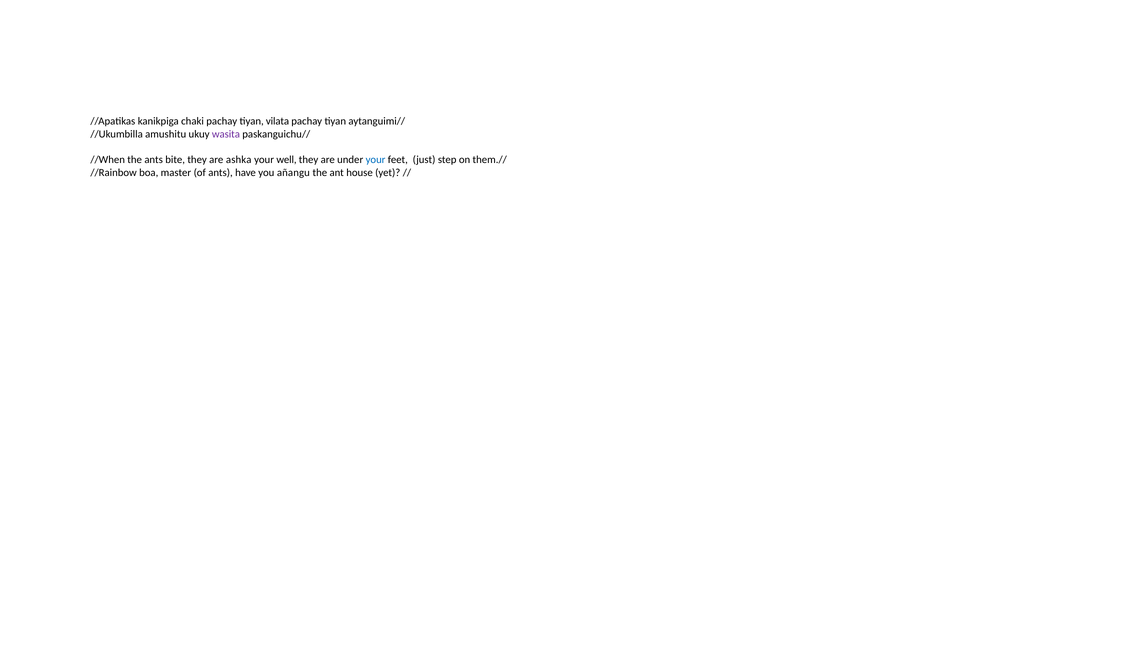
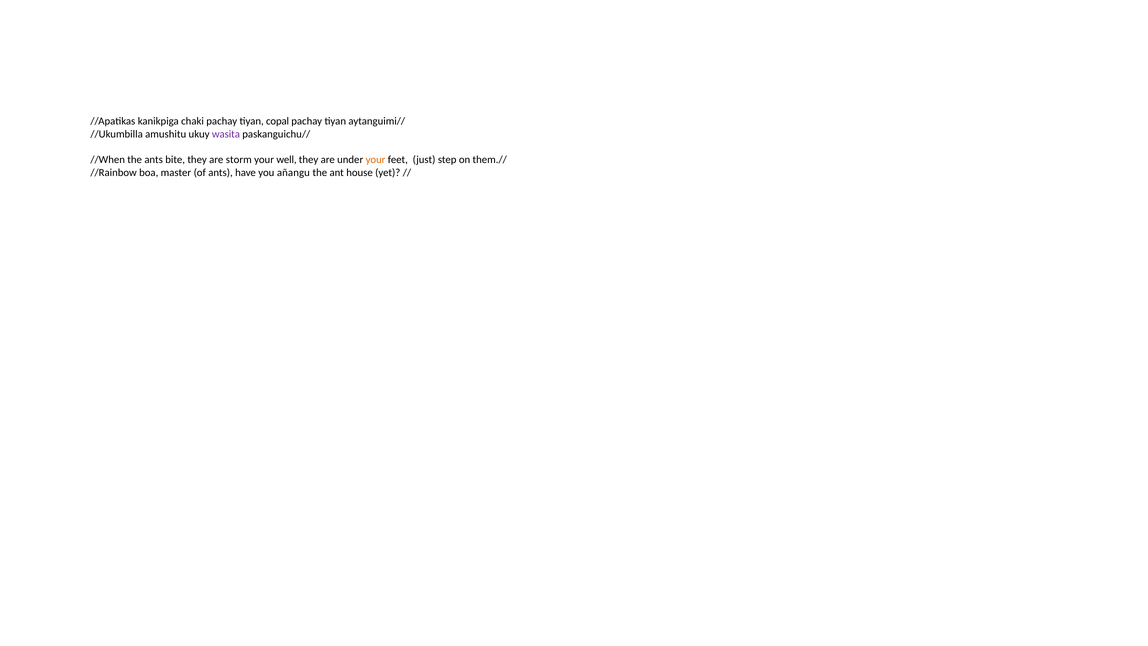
vilata: vilata -> copal (278, 121)
ashka: ashka -> storm (239, 160)
your colour: blue -> orange (376, 160)
